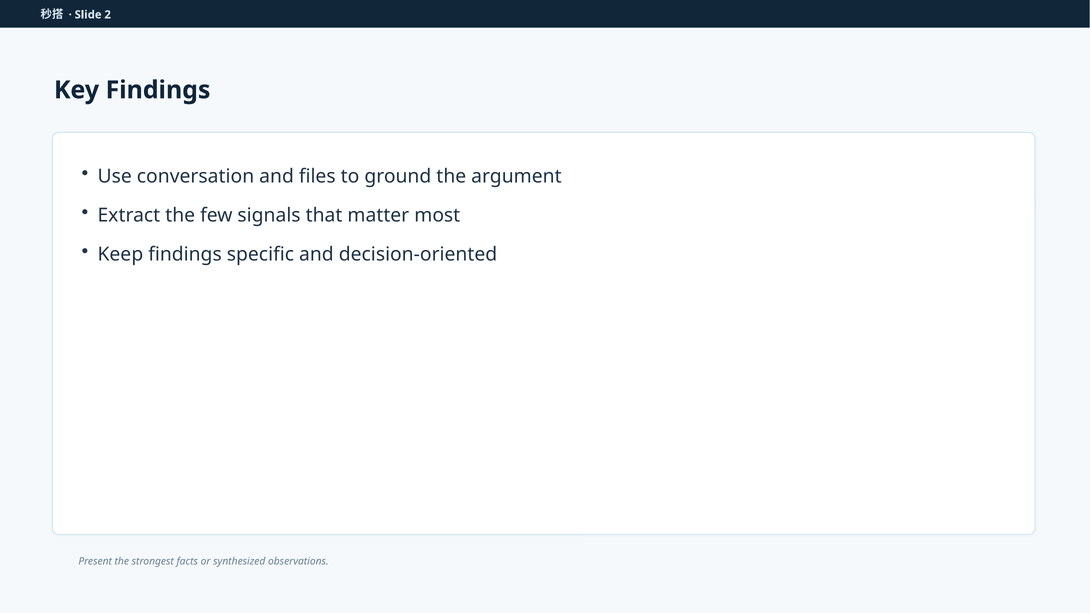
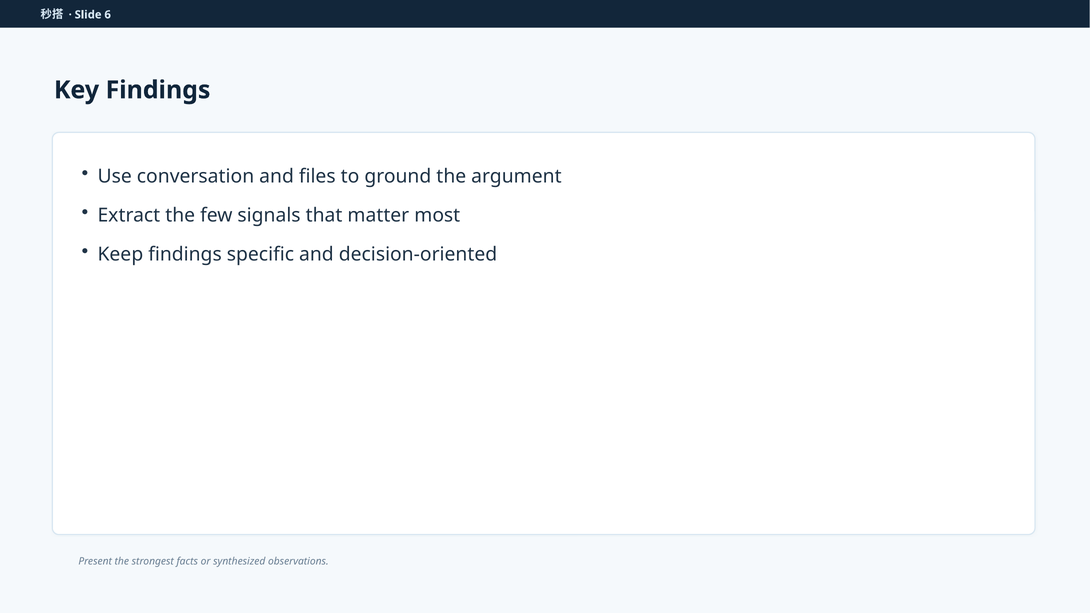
2: 2 -> 6 (108, 15)
